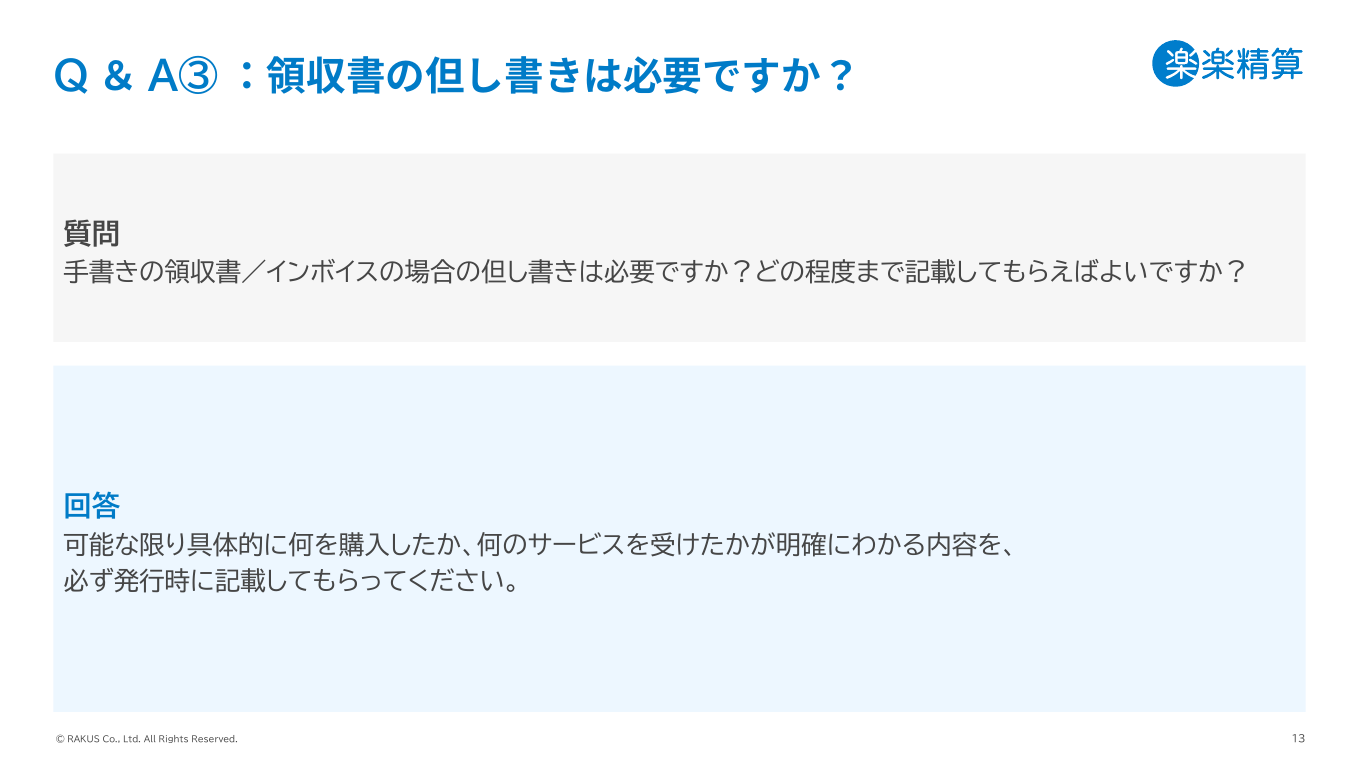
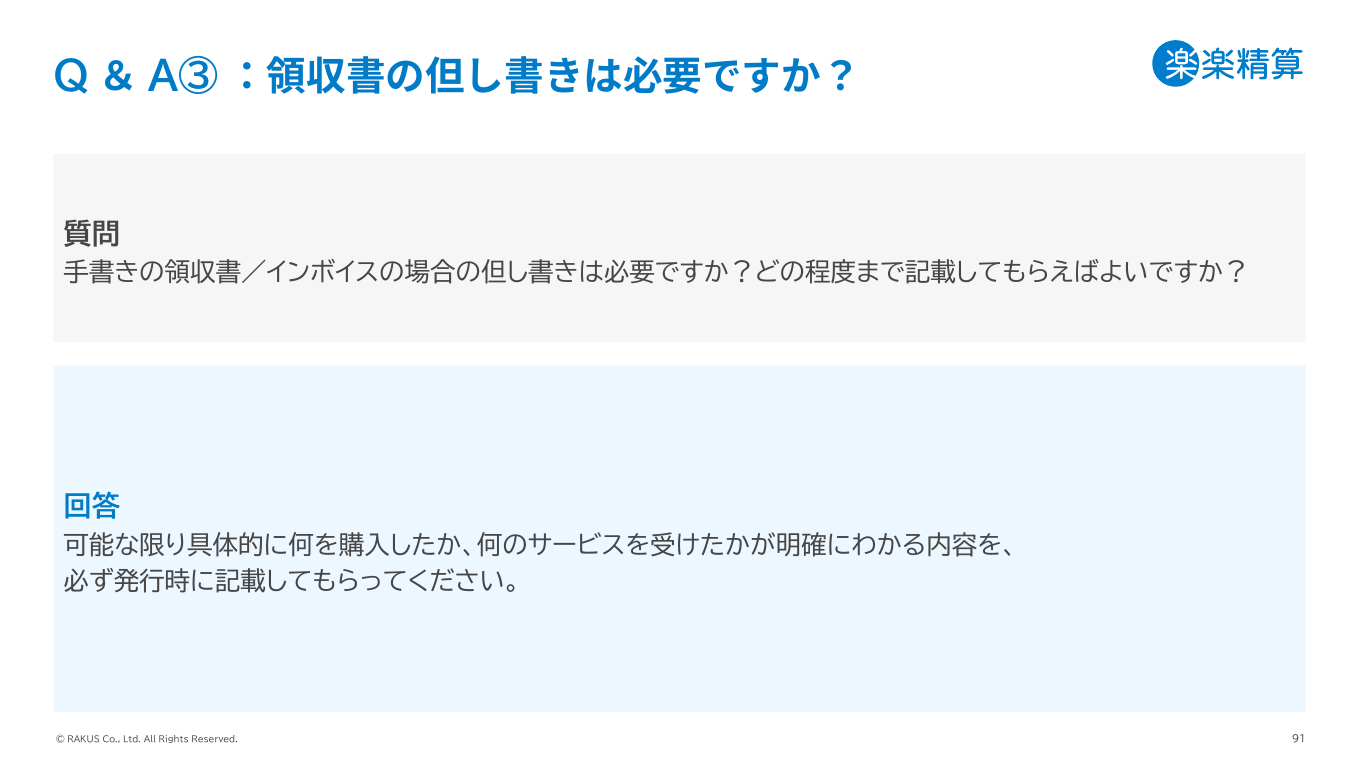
13: 13 -> 91 (1299, 738)
